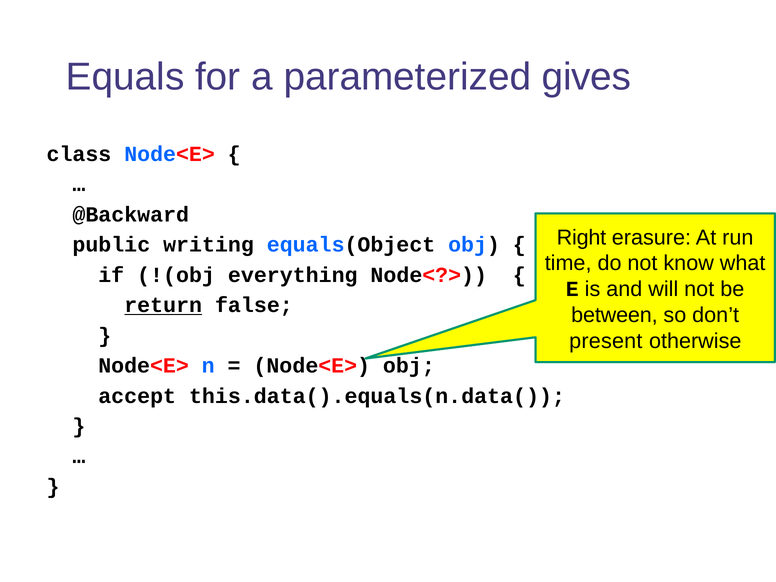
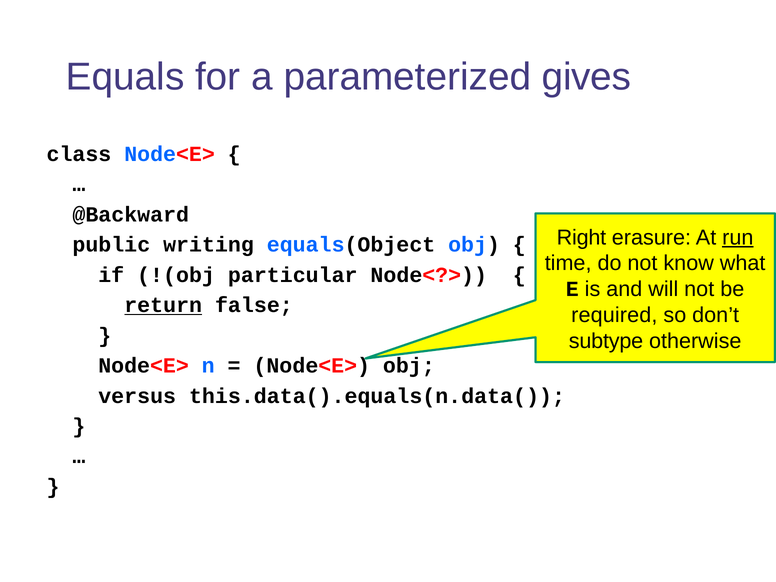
run underline: none -> present (738, 237)
everything: everything -> particular (293, 275)
between: between -> required (614, 315)
present: present -> subtype (606, 341)
accept: accept -> versus (137, 396)
